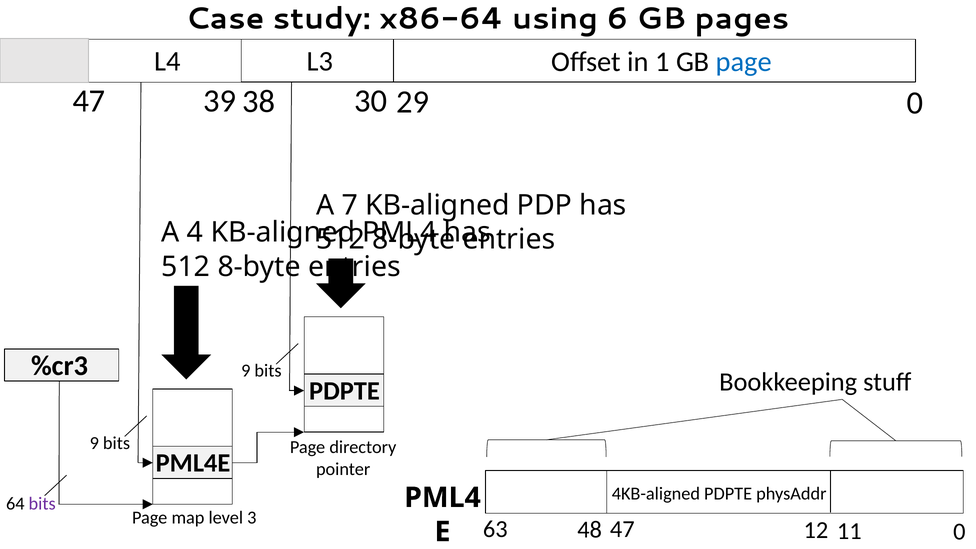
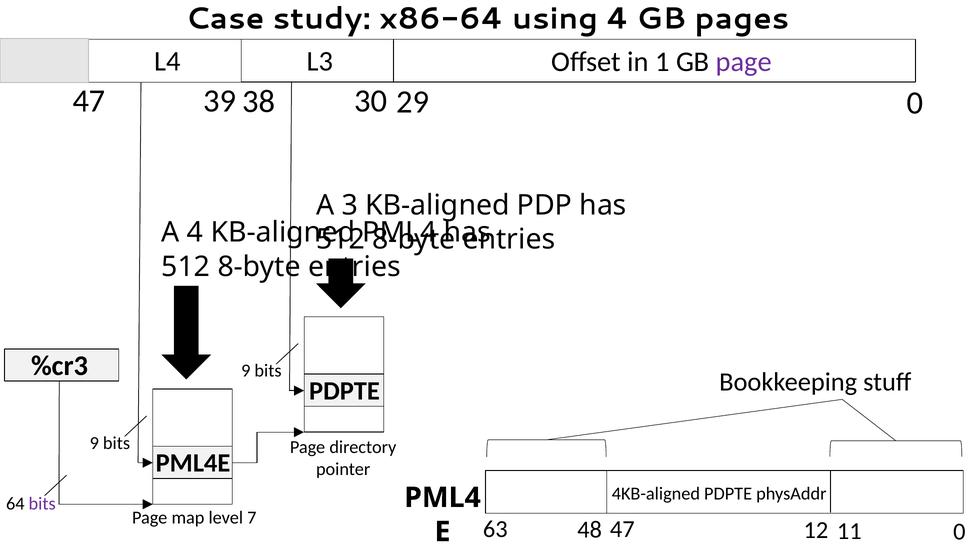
using 6: 6 -> 4 (618, 19)
page colour: blue -> purple (744, 62)
7: 7 -> 3 (350, 205)
3: 3 -> 7 (252, 518)
